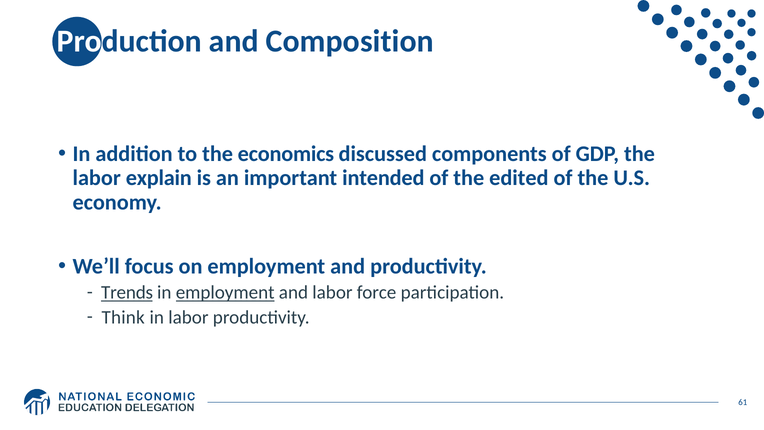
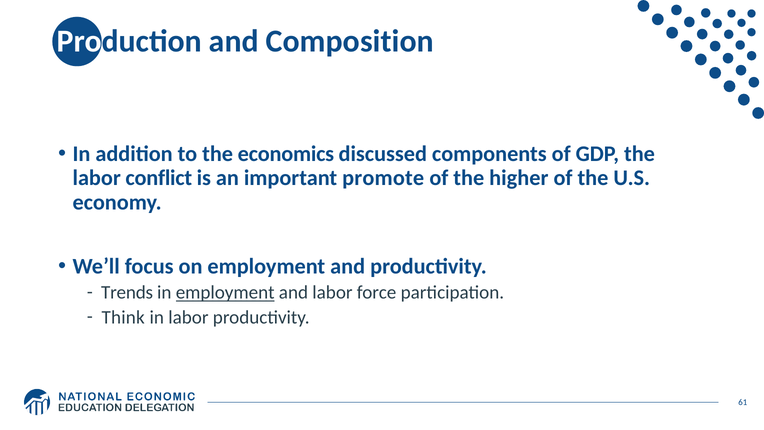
explain: explain -> conflict (159, 178)
intended: intended -> promote (383, 178)
edited: edited -> higher (519, 178)
Trends underline: present -> none (127, 292)
